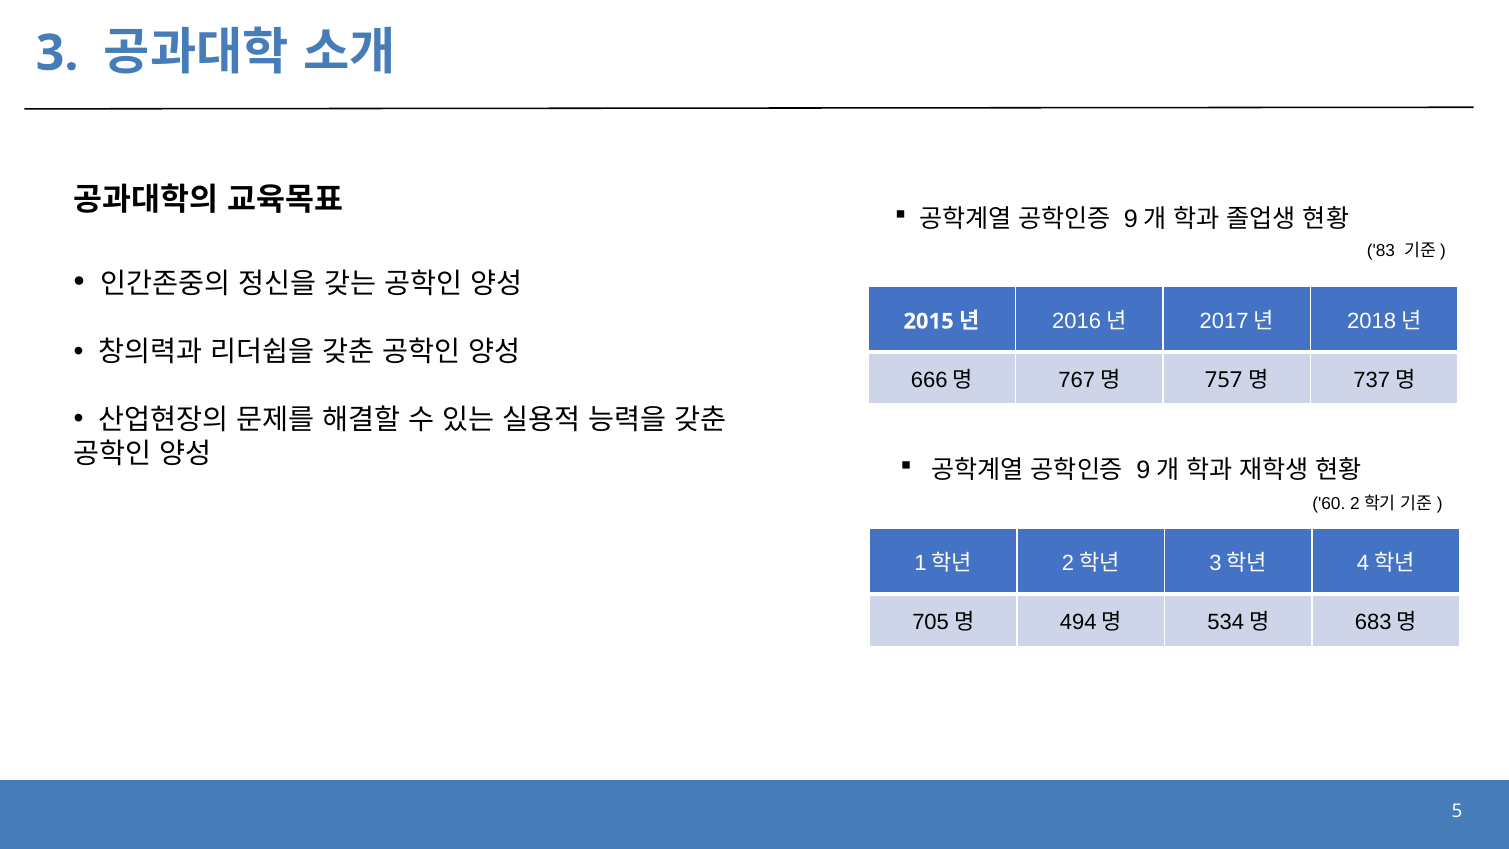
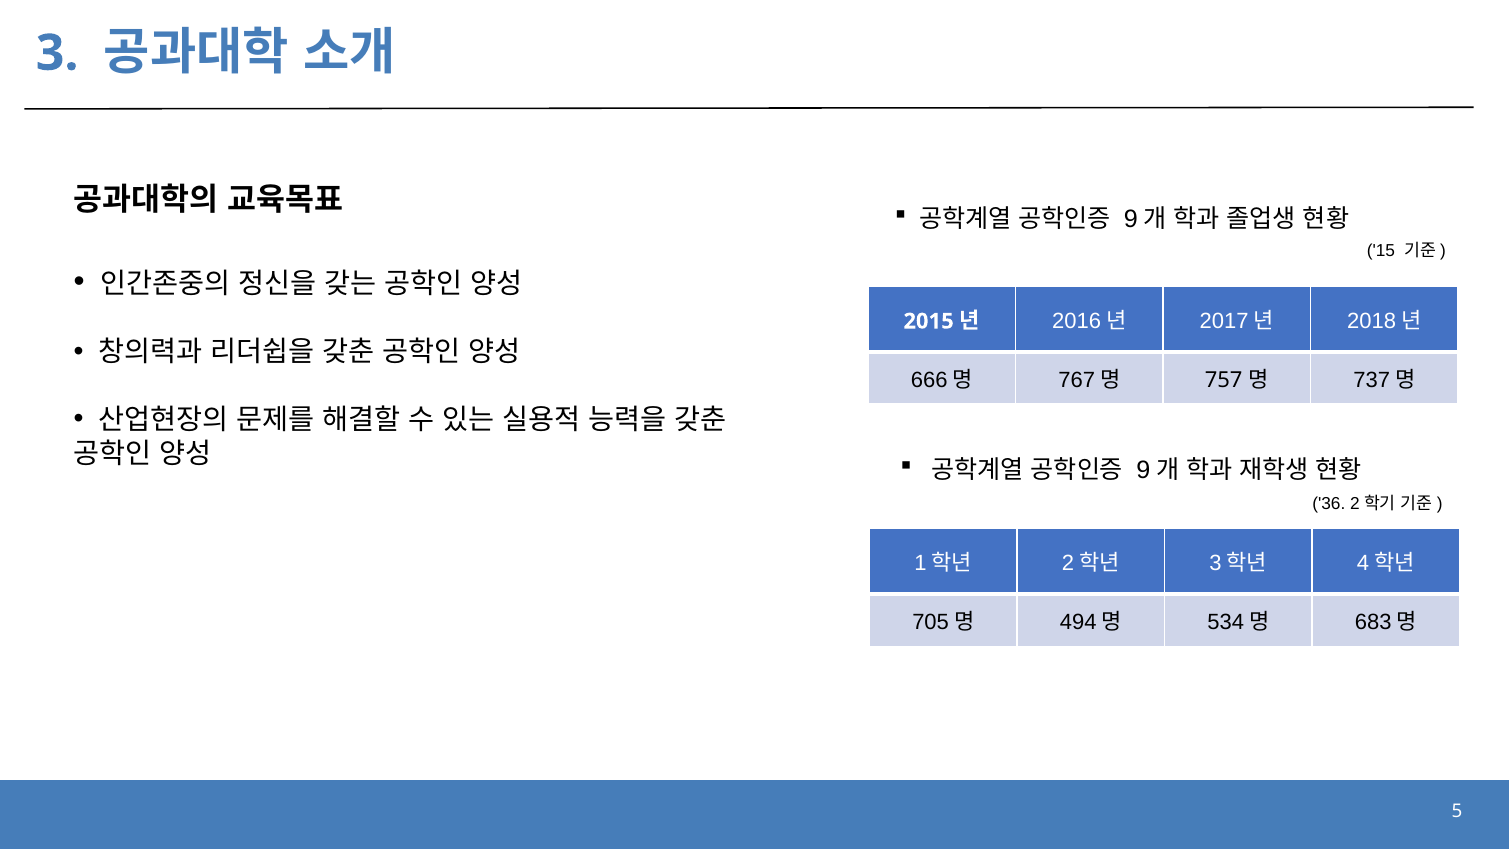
83: 83 -> 15 (1381, 251)
60: 60 -> 36 (1329, 503)
